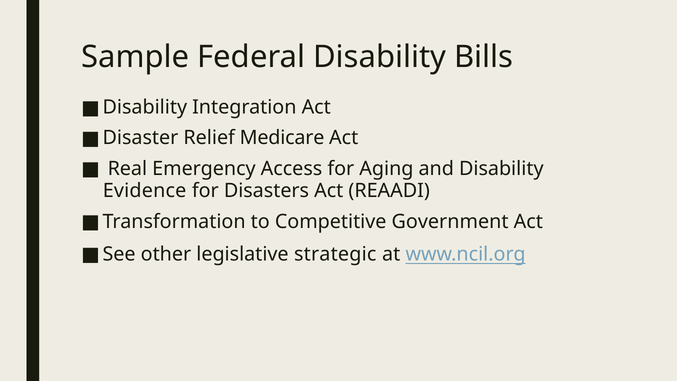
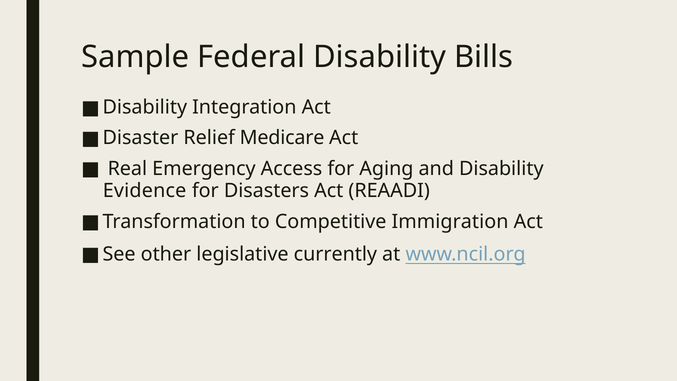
Government: Government -> Immigration (450, 222)
strategic: strategic -> currently (335, 254)
